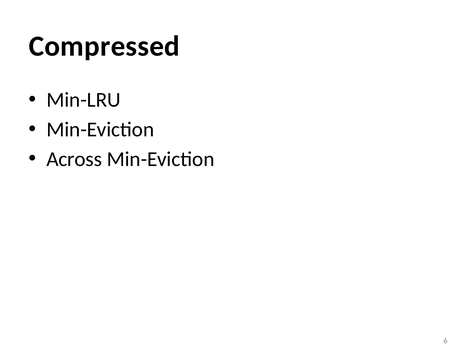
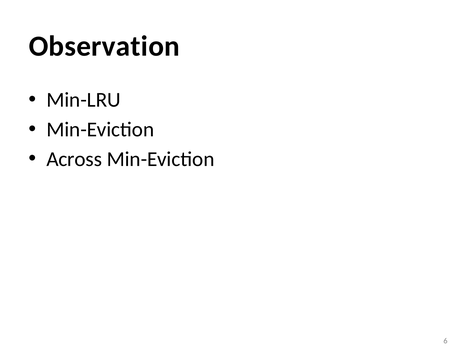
Compressed: Compressed -> Observation (104, 46)
